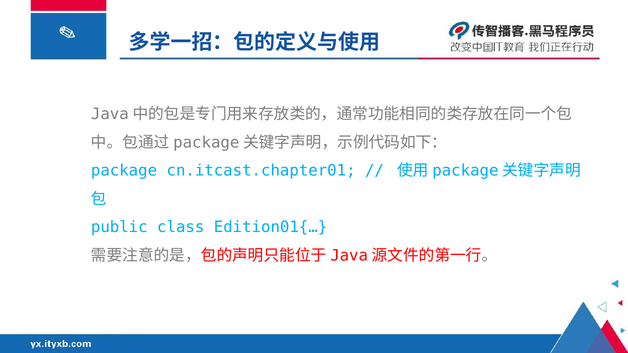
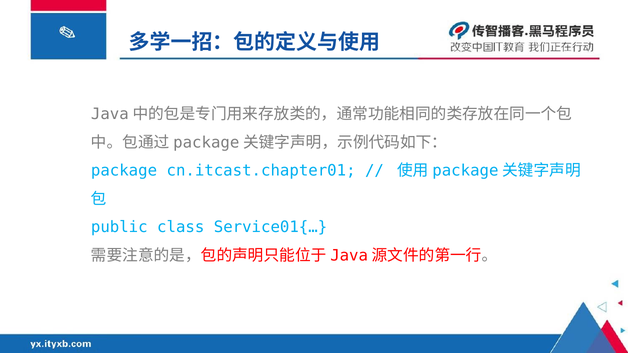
Edition01{…: Edition01{… -> Service01{… (271, 227)
